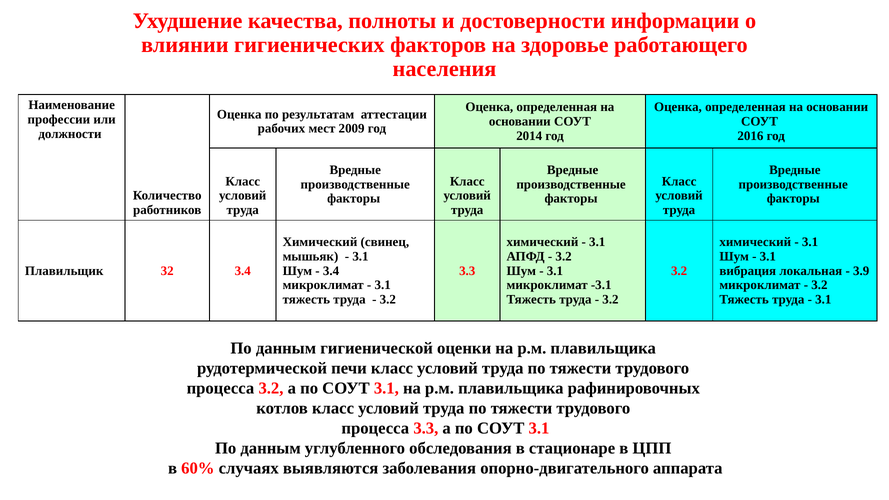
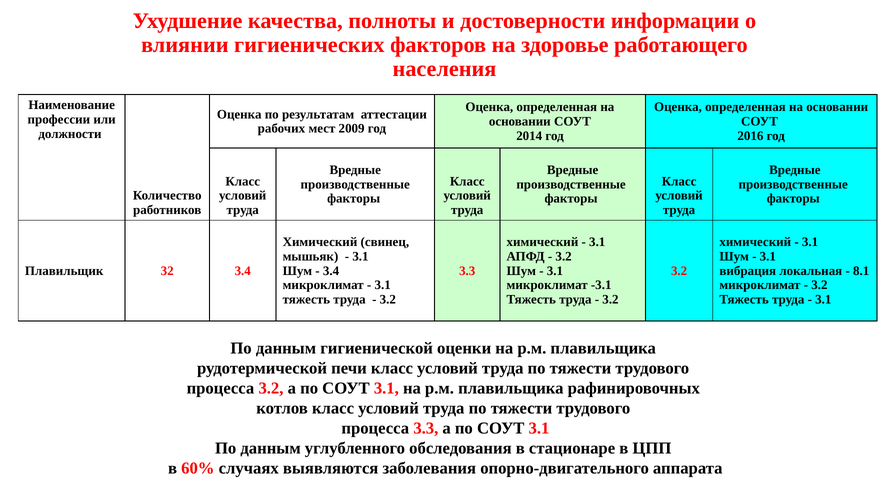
3.9: 3.9 -> 8.1 (861, 271)
